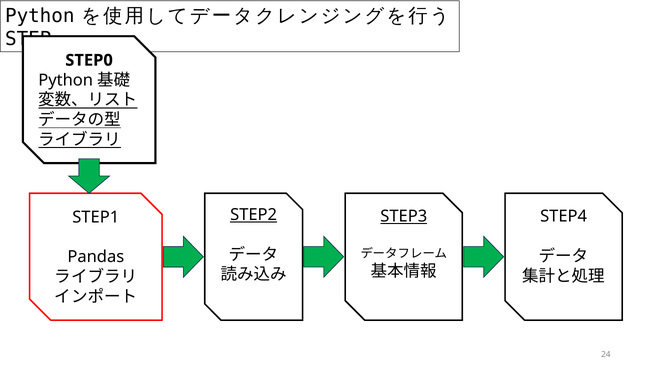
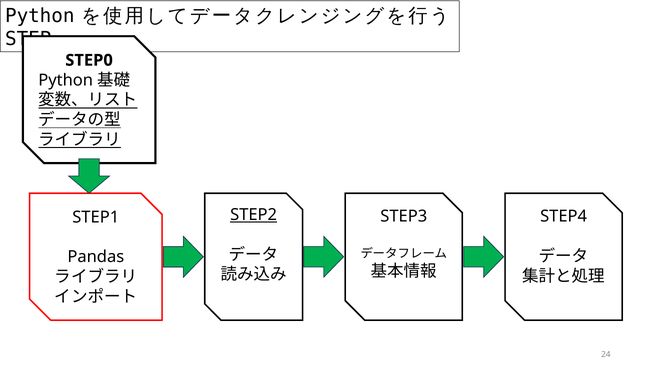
STEP3 underline: present -> none (404, 216)
